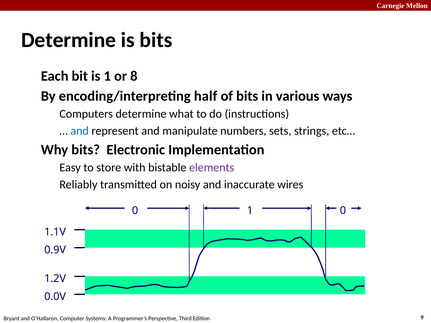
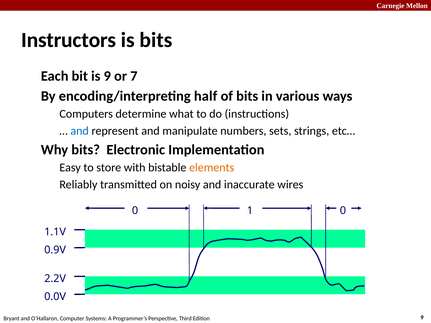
Determine: Determine -> Instructors (69, 40)
is 1: 1 -> 9 (107, 76)
8: 8 -> 7 (134, 76)
elements colour: purple -> orange (212, 168)
1.2V: 1.2V -> 2.2V (55, 279)
